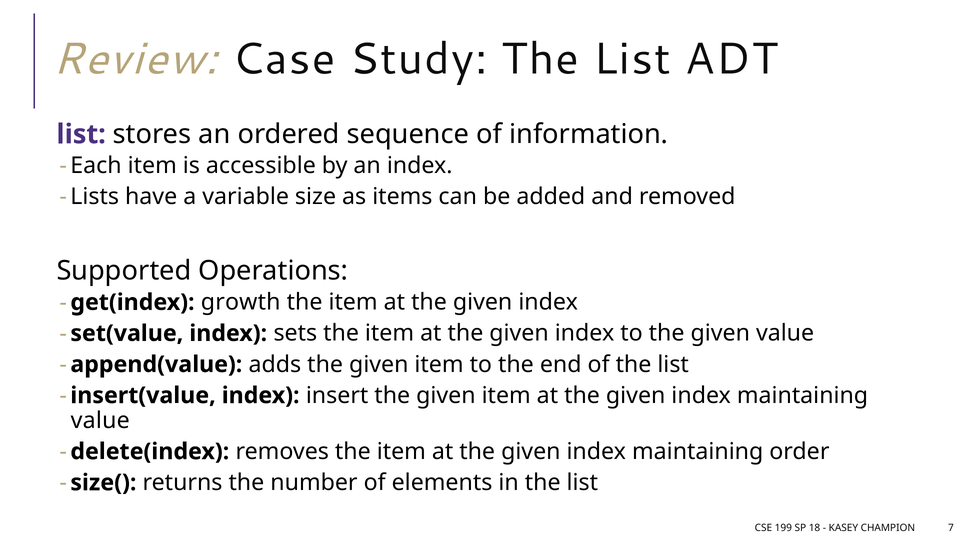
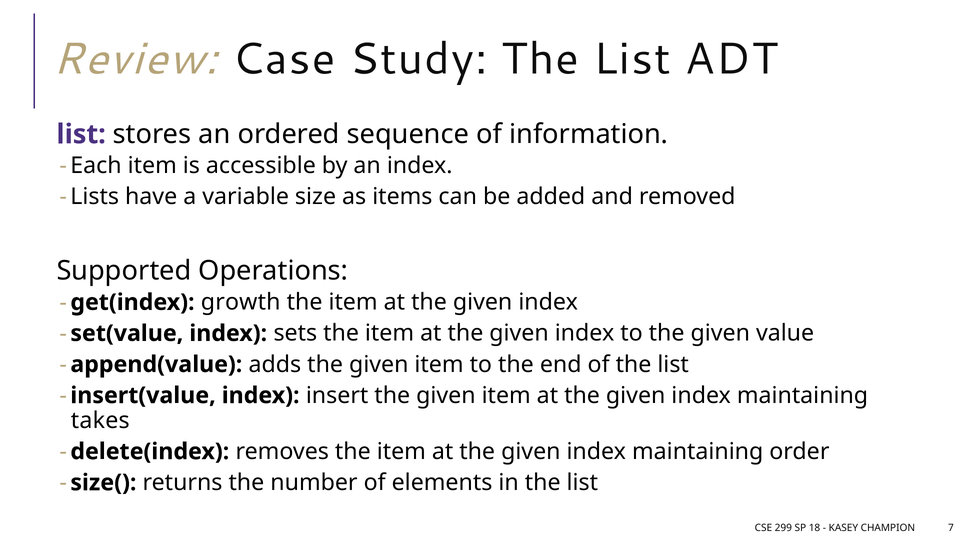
value: value -> takes (100, 421)
199: 199 -> 299 (783, 529)
